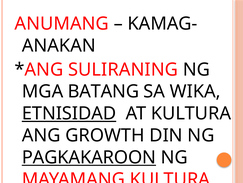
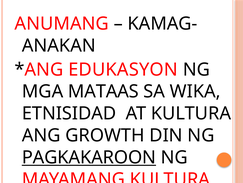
SULIRANING: SULIRANING -> EDUKASYON (123, 69)
BATANG: BATANG -> MATAAS (103, 91)
ETNISIDAD underline: present -> none (69, 113)
